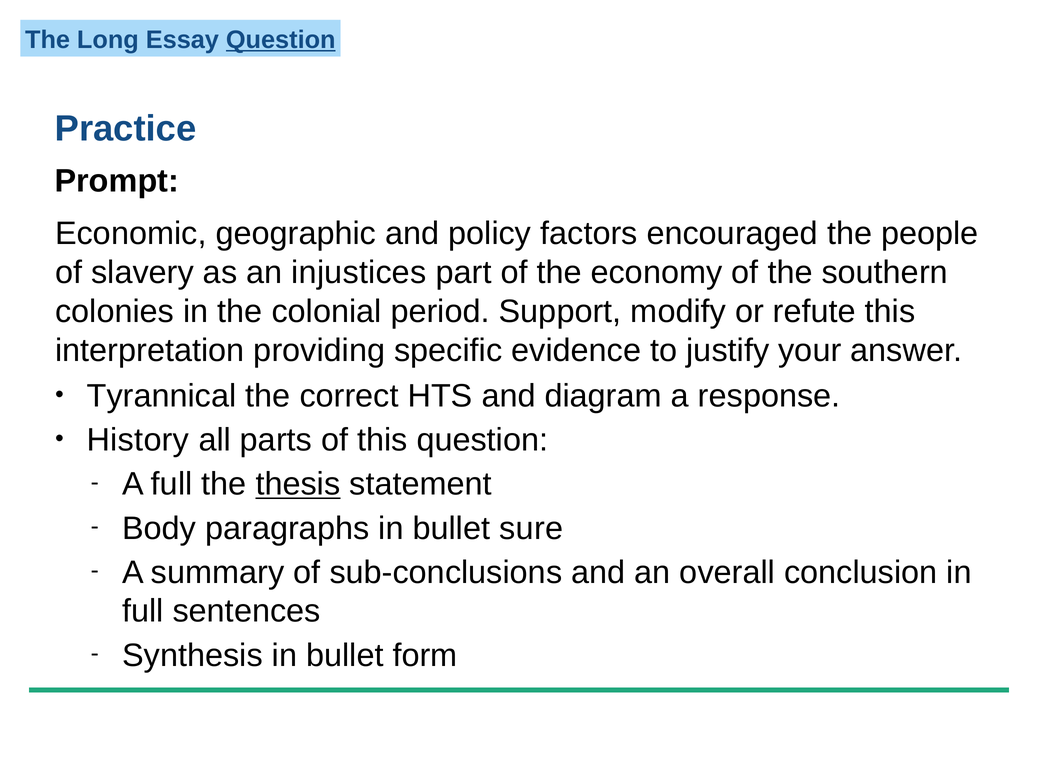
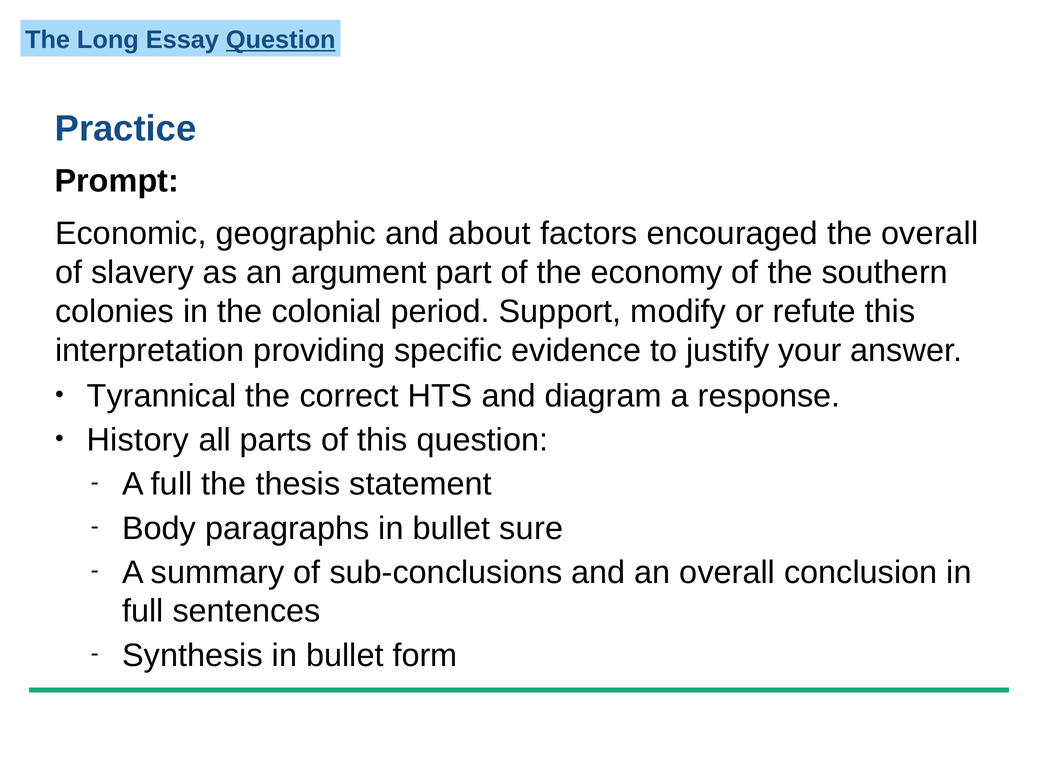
policy: policy -> about (490, 234)
the people: people -> overall (930, 234)
injustices: injustices -> argument (359, 273)
thesis underline: present -> none (298, 484)
